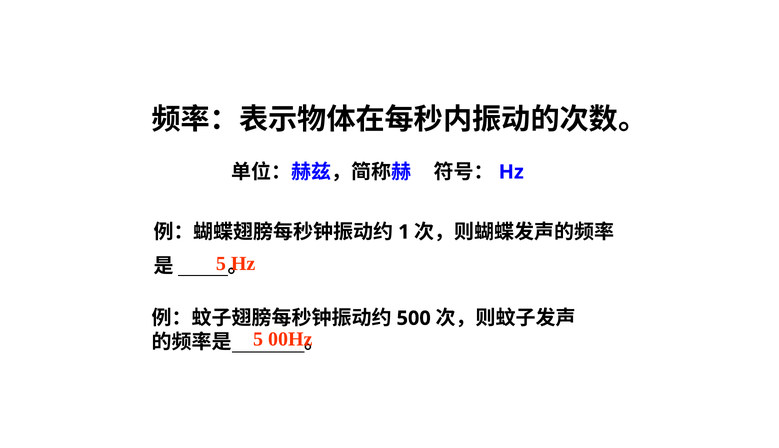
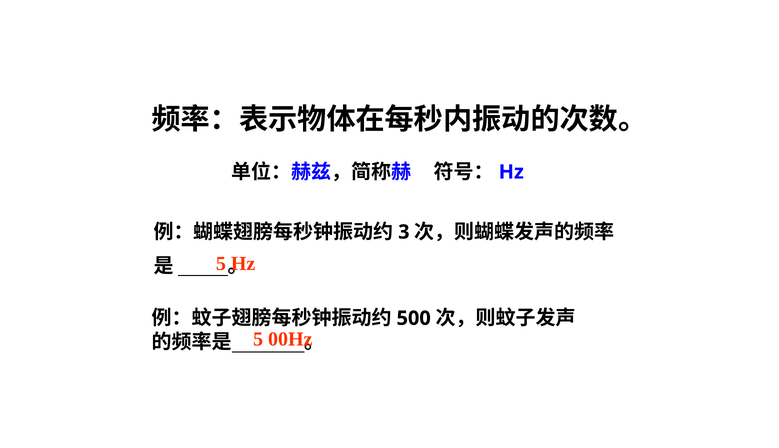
1: 1 -> 3 (404, 232)
